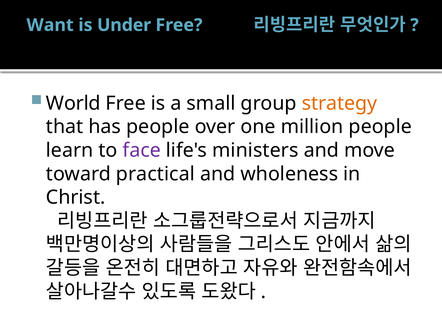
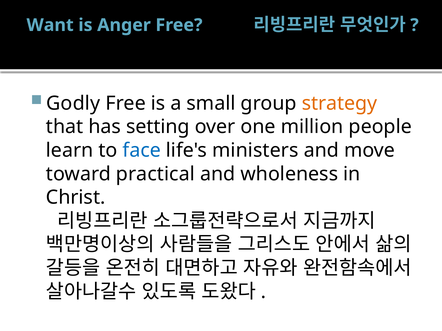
Under: Under -> Anger (124, 25)
World: World -> Godly (73, 103)
has people: people -> setting (158, 127)
face colour: purple -> blue (142, 151)
